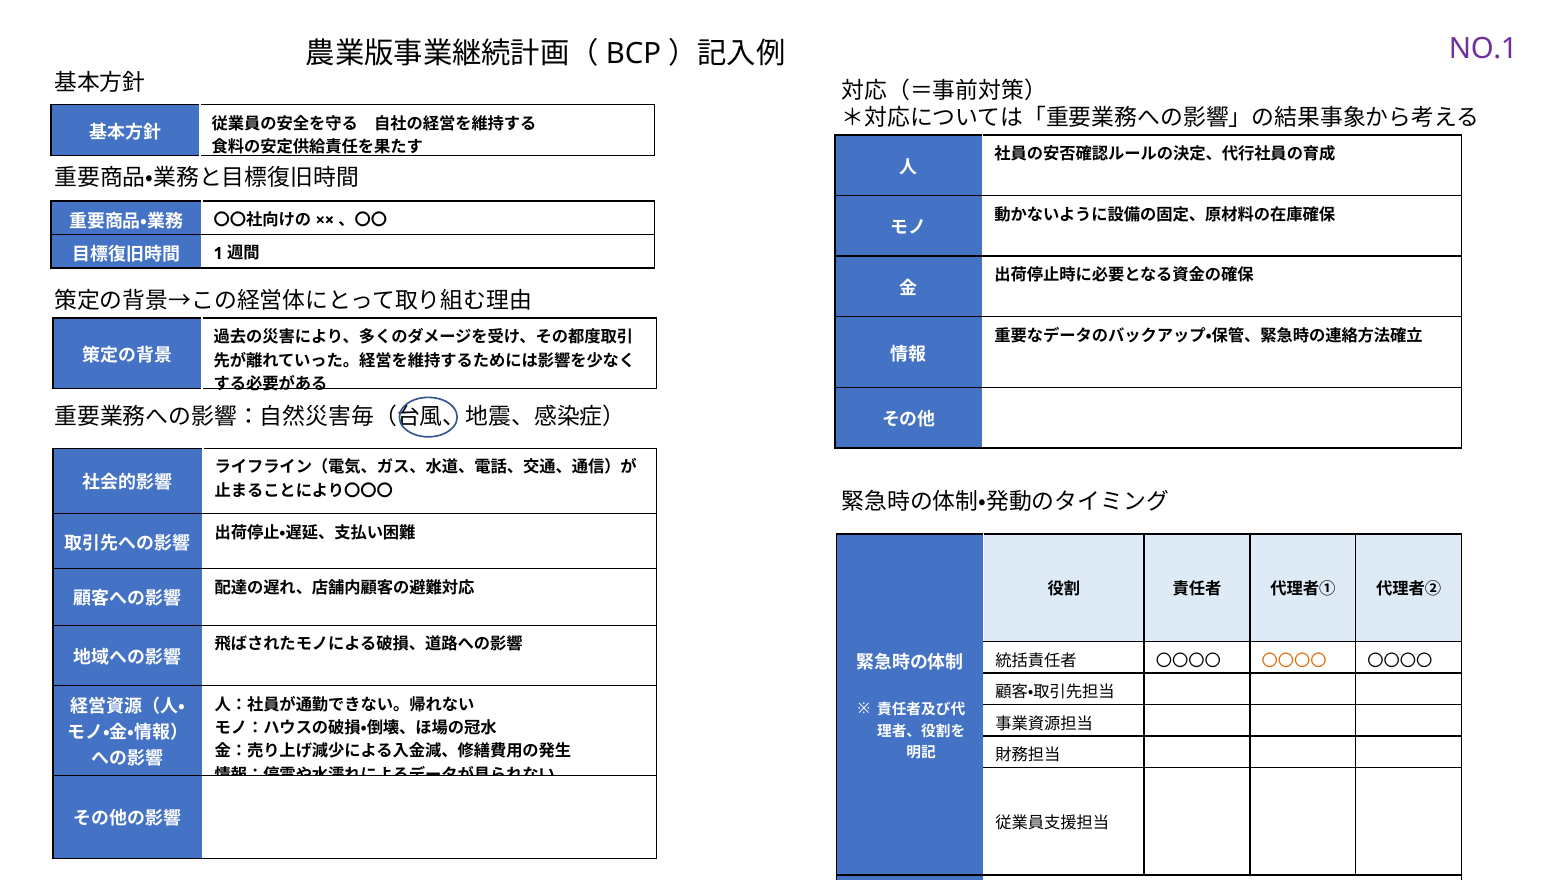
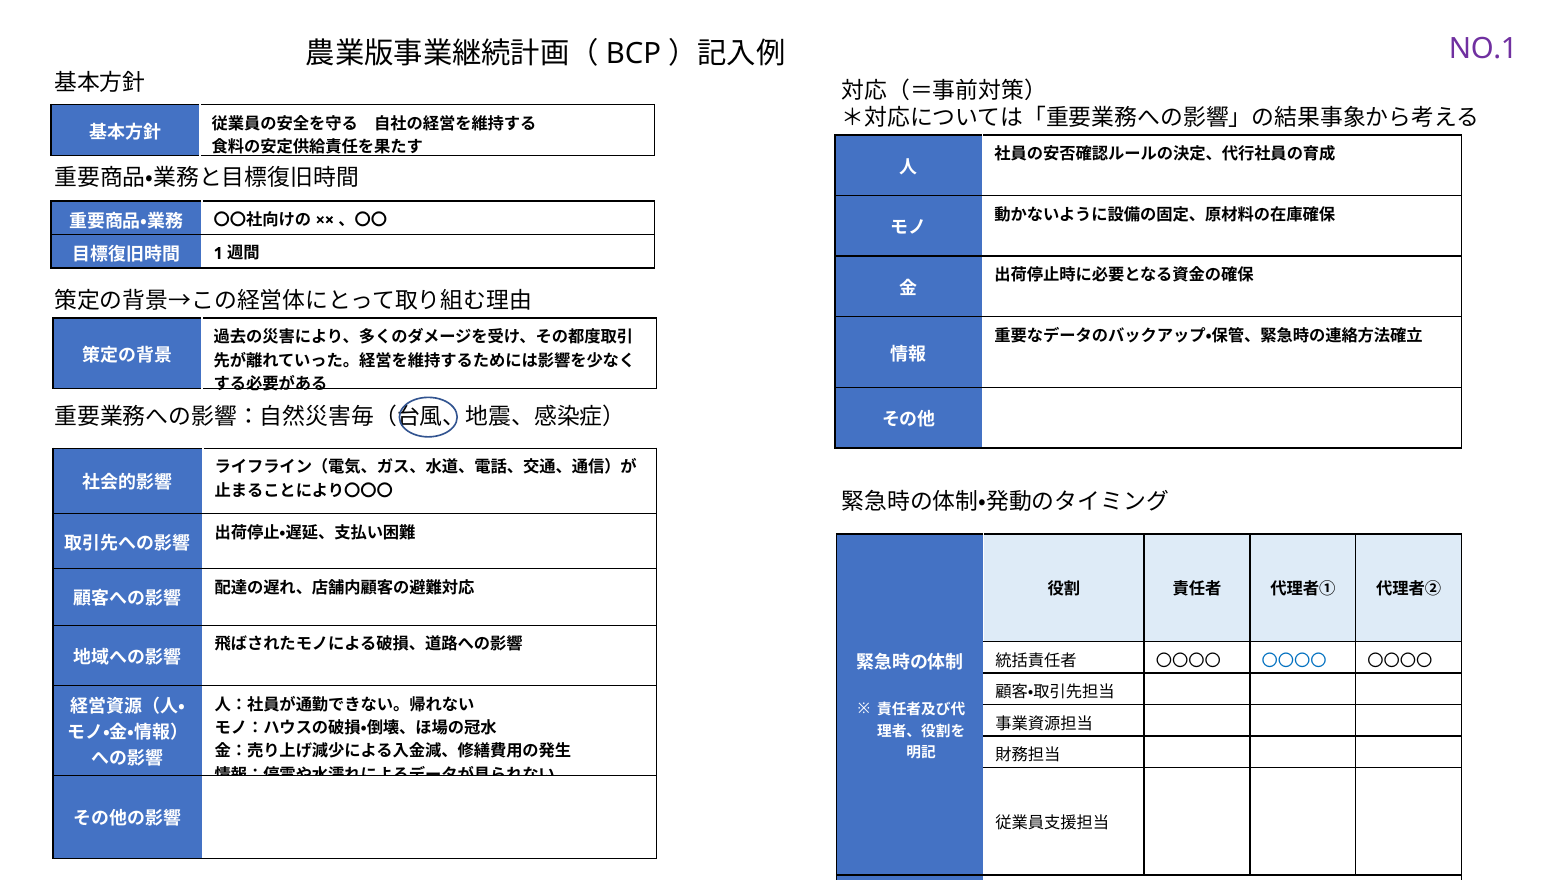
〇〇〇〇 colour: orange -> blue (1294, 661)
